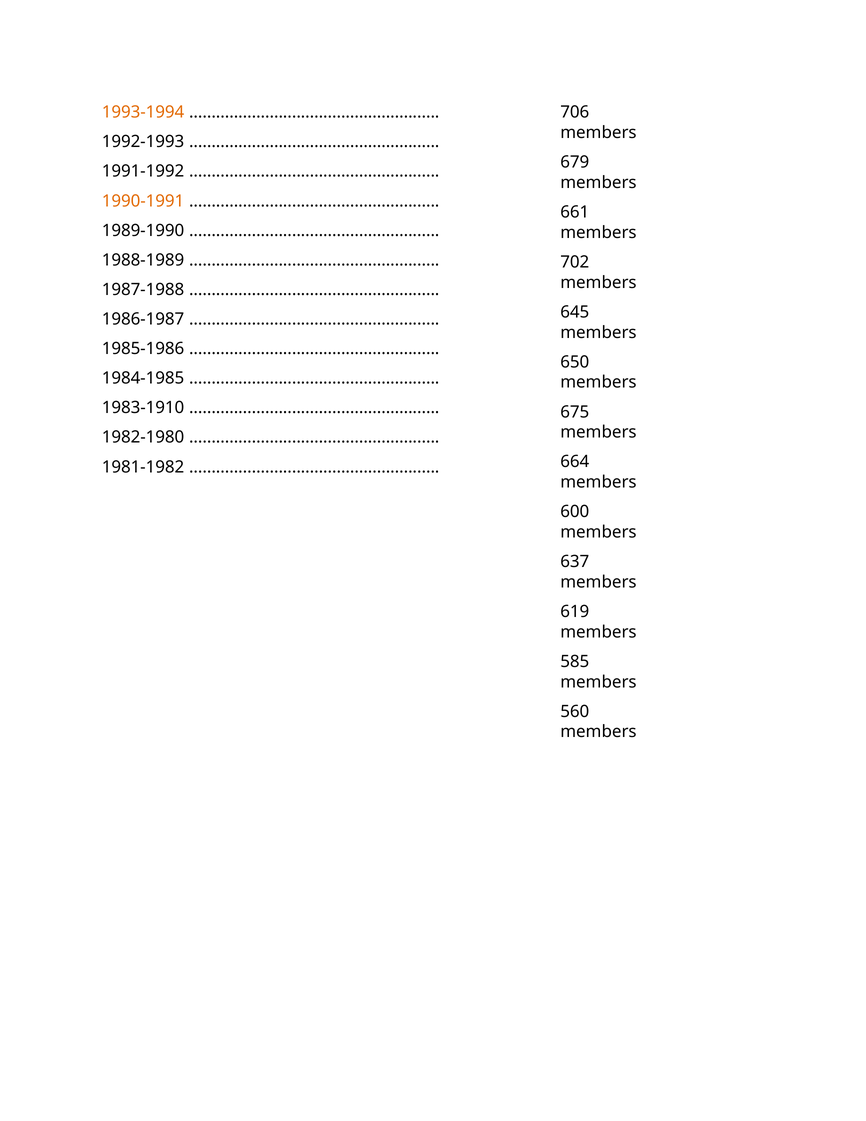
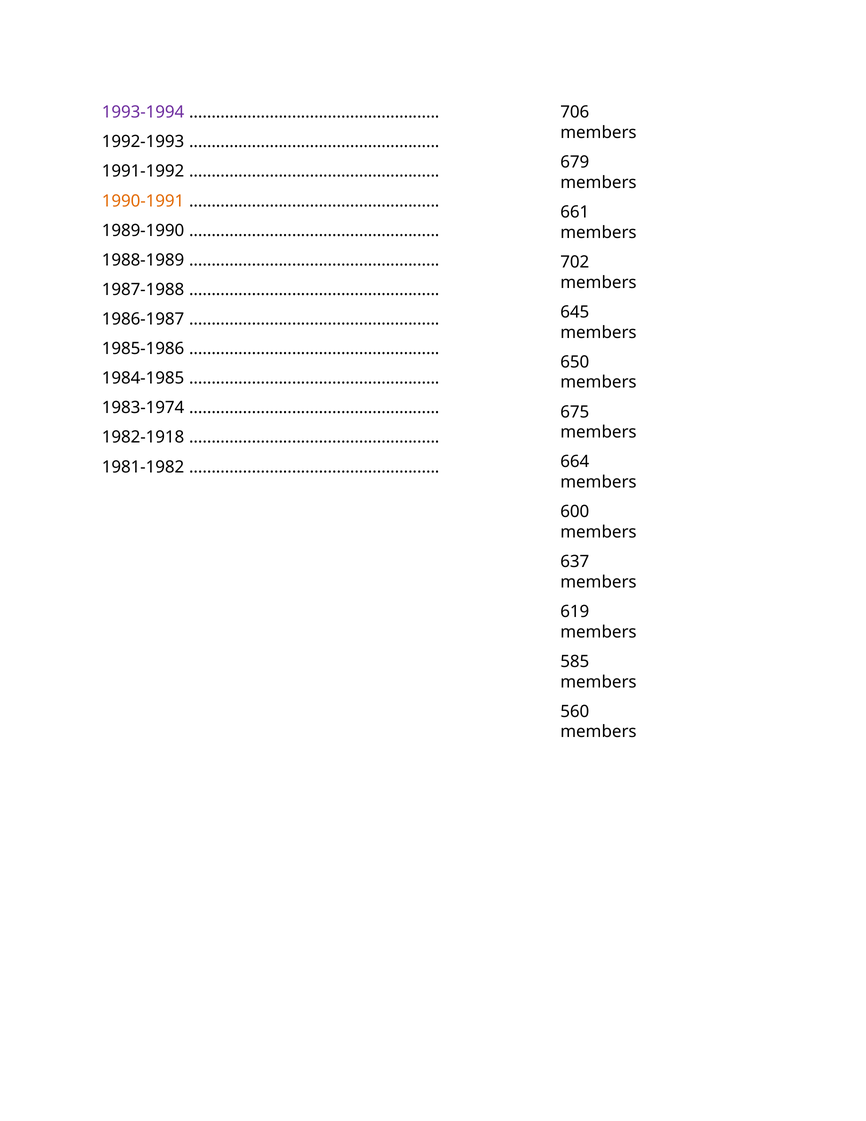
1993-1994 colour: orange -> purple (143, 112)
1983-1910: 1983-1910 -> 1983-1974 (143, 408)
1982-1980: 1982-1980 -> 1982-1918 (143, 437)
